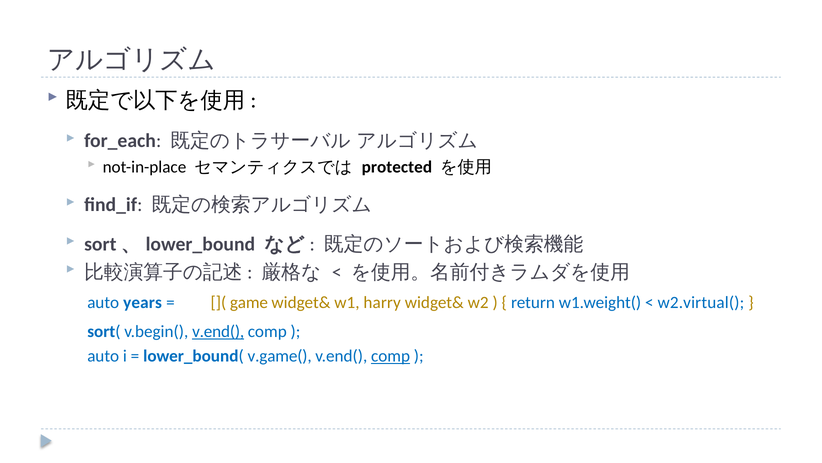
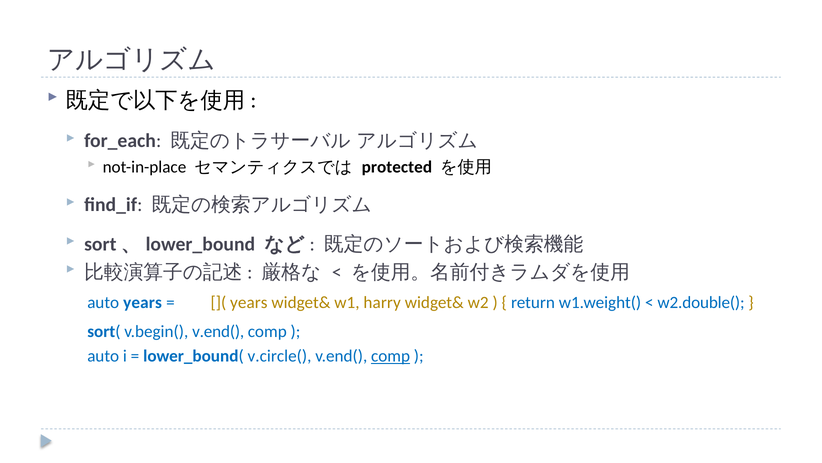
game: game -> years (249, 302)
w2.virtual(: w2.virtual( -> w2.double( (701, 302)
v.end( underline: present -> none (218, 331)
v.game(: v.game( -> v.circle( (280, 356)
